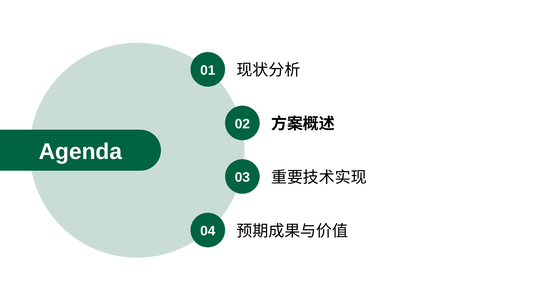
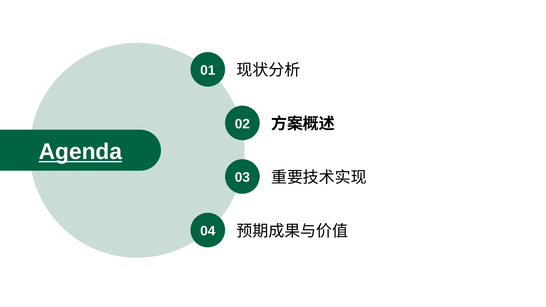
Agenda underline: none -> present (80, 152)
